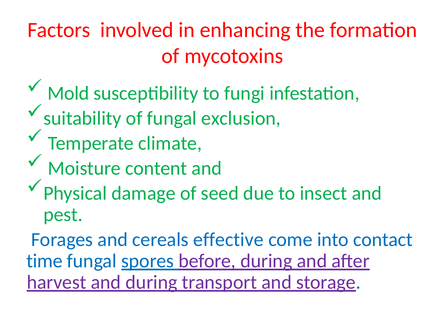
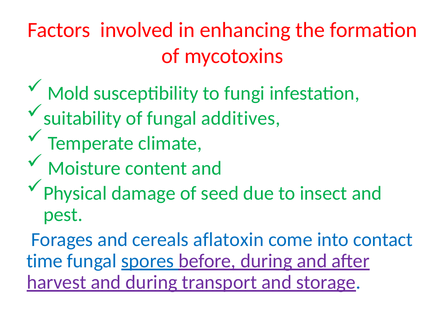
exclusion: exclusion -> additives (241, 118)
effective: effective -> aflatoxin (228, 239)
